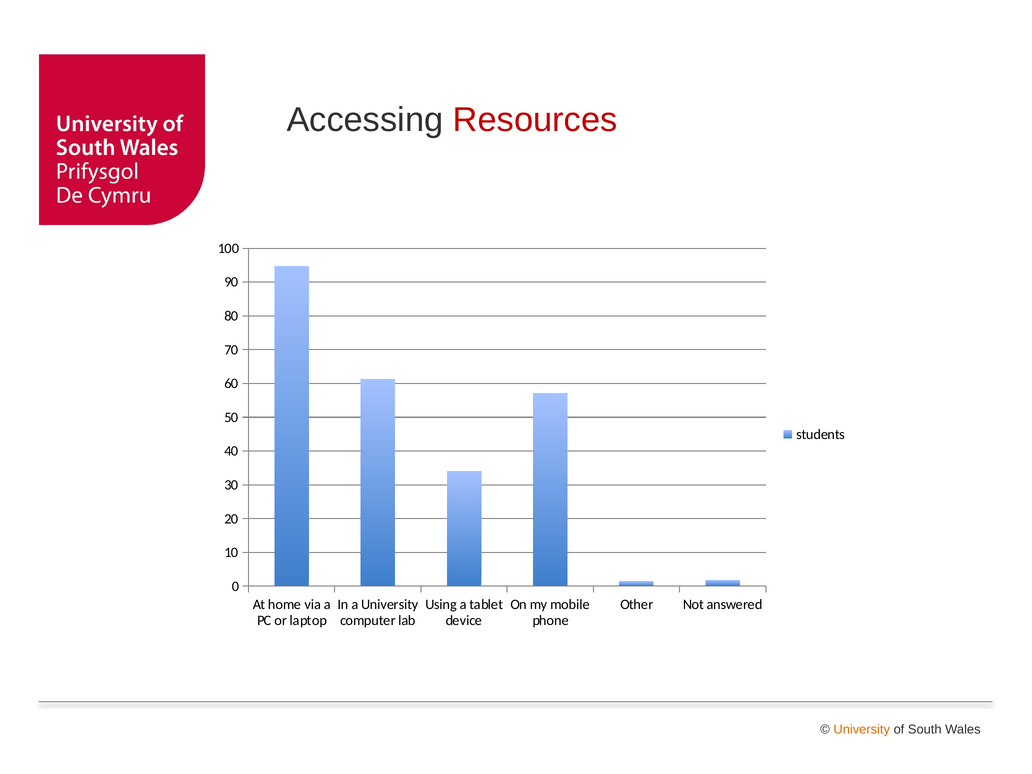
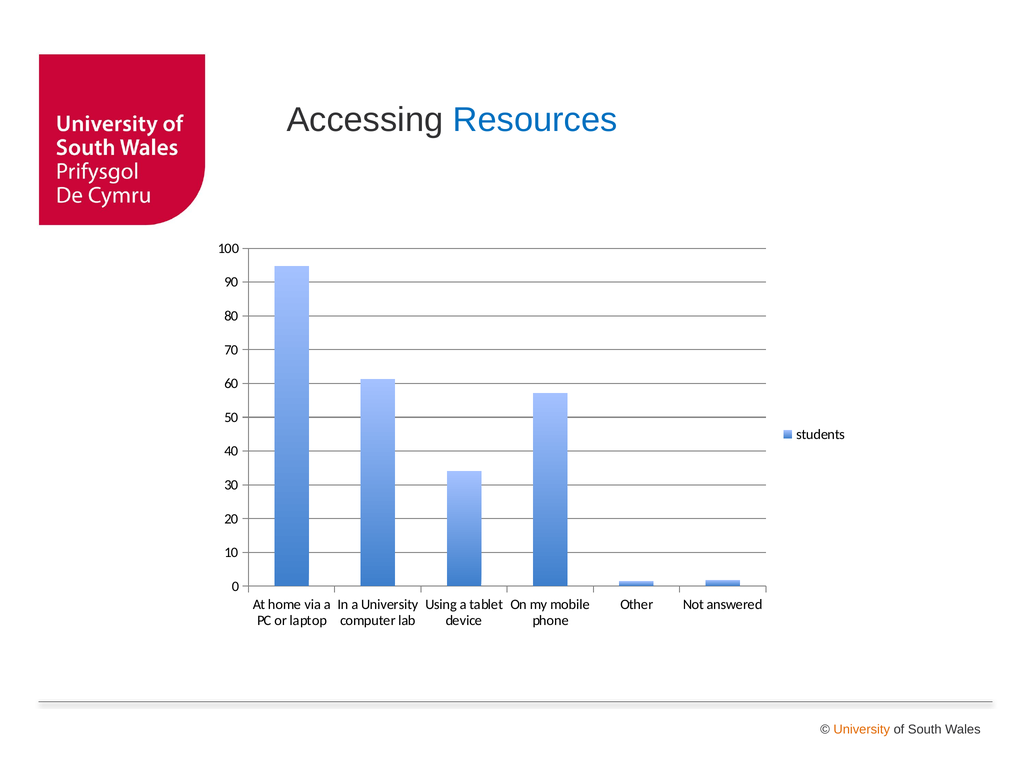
Resources colour: red -> blue (535, 120)
